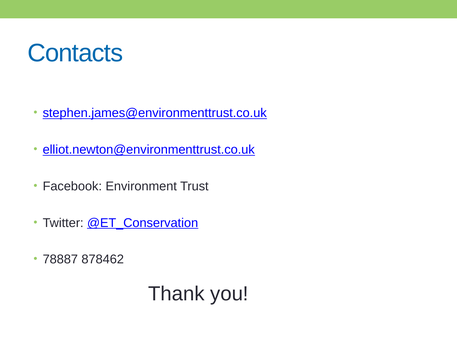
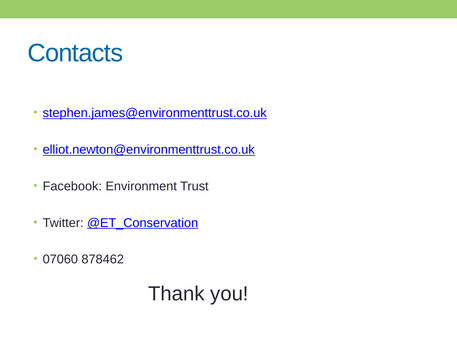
78887: 78887 -> 07060 (60, 259)
